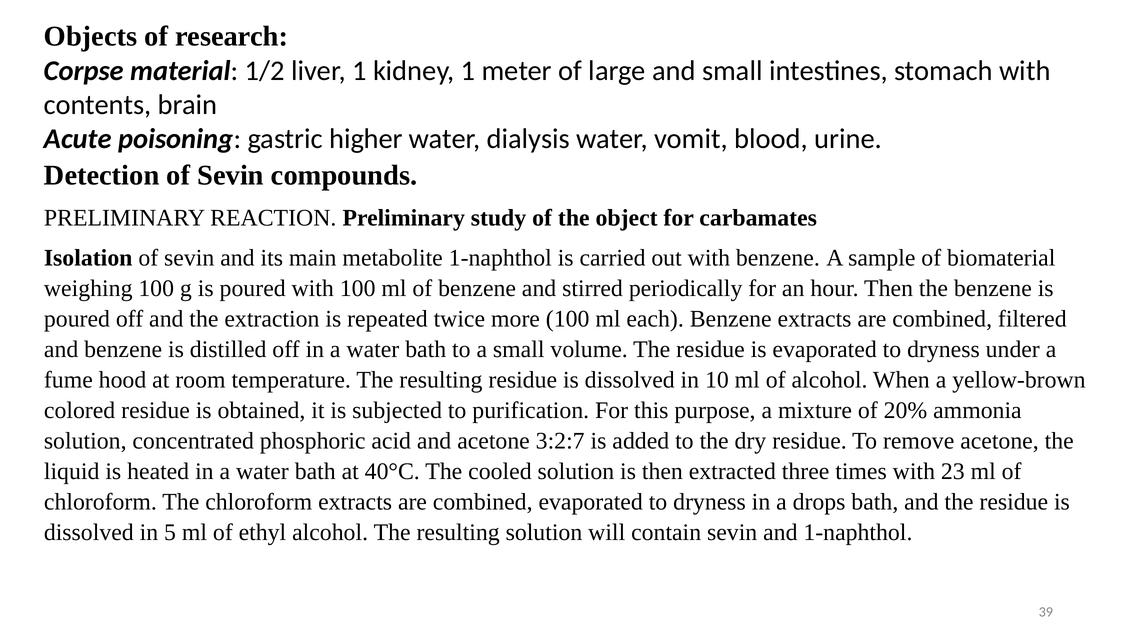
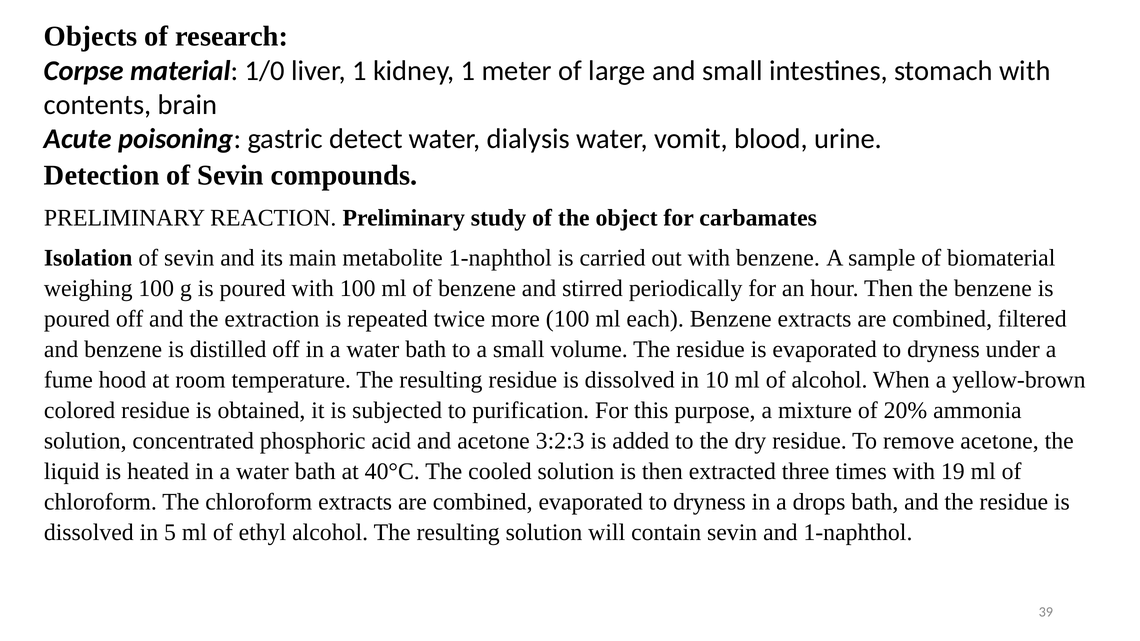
1/2: 1/2 -> 1/0 (265, 71)
higher: higher -> detect (366, 139)
3:2:7: 3:2:7 -> 3:2:3 (560, 441)
23: 23 -> 19 (953, 472)
